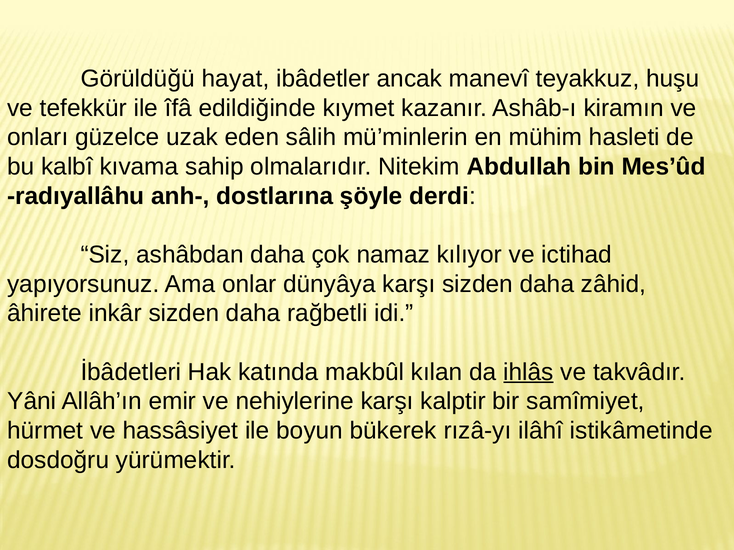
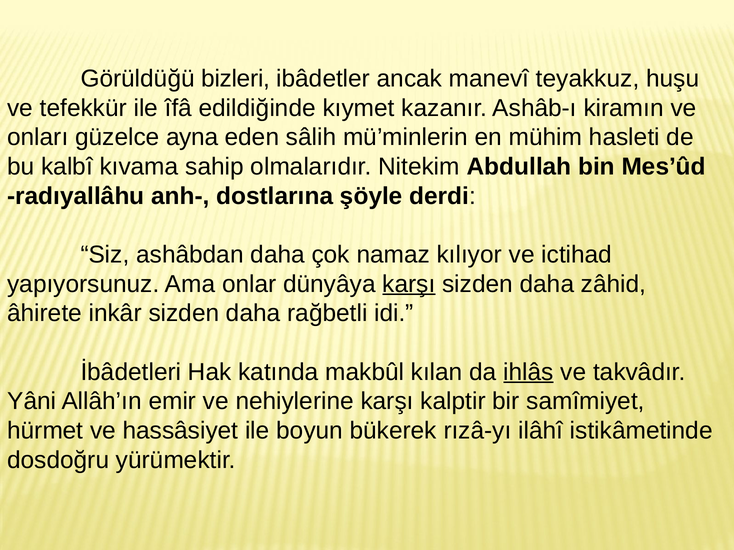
hayat: hayat -> bizleri (236, 79)
uzak: uzak -> ayna (192, 137)
karşı underline: none -> present (409, 284)
